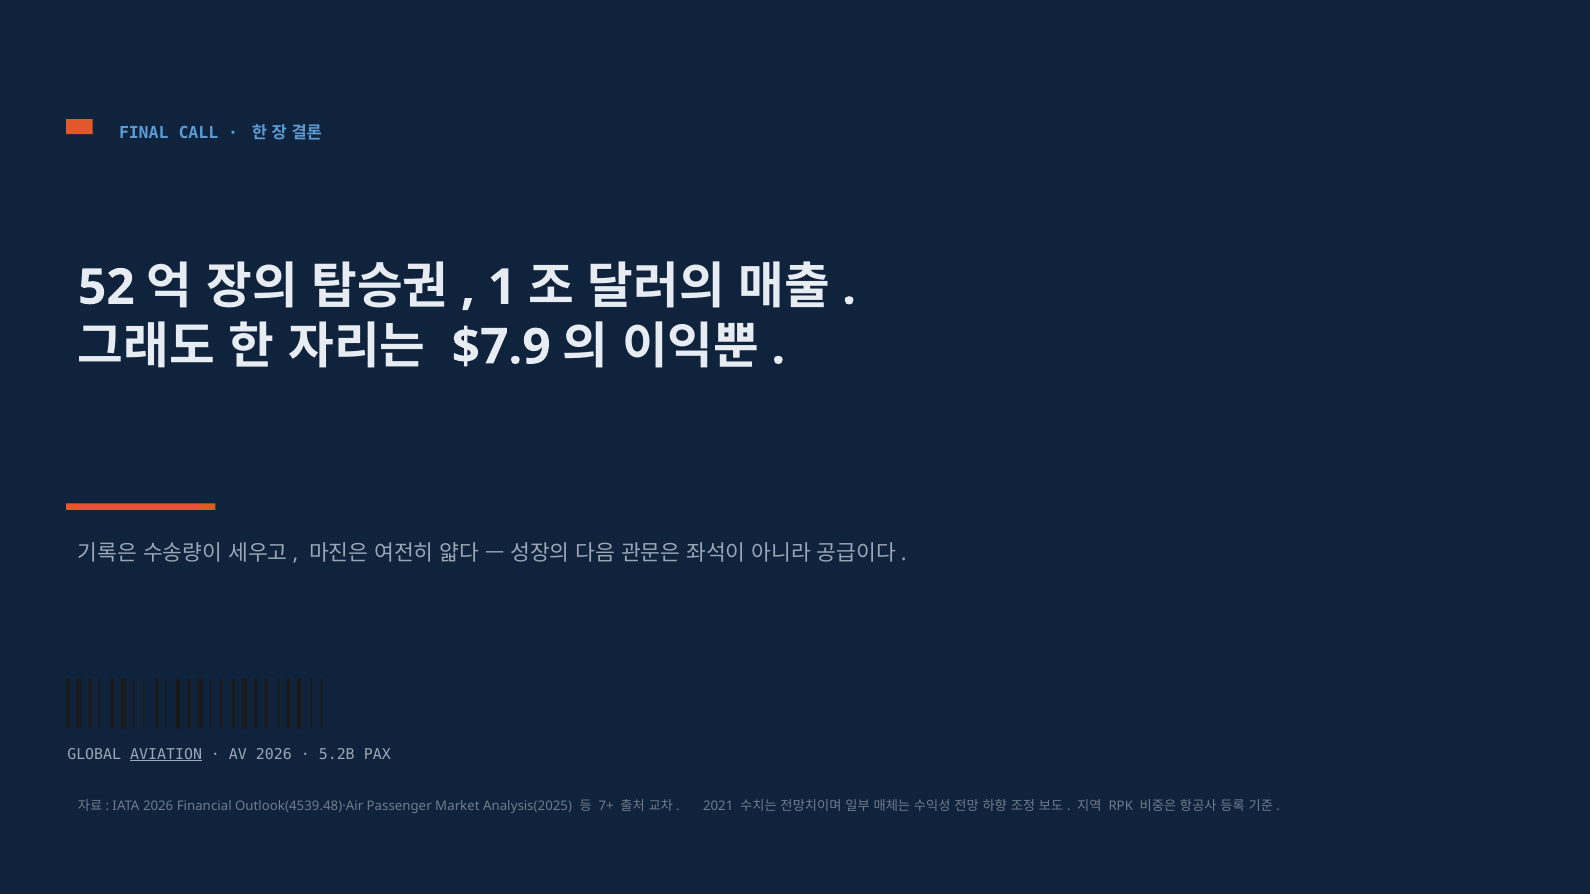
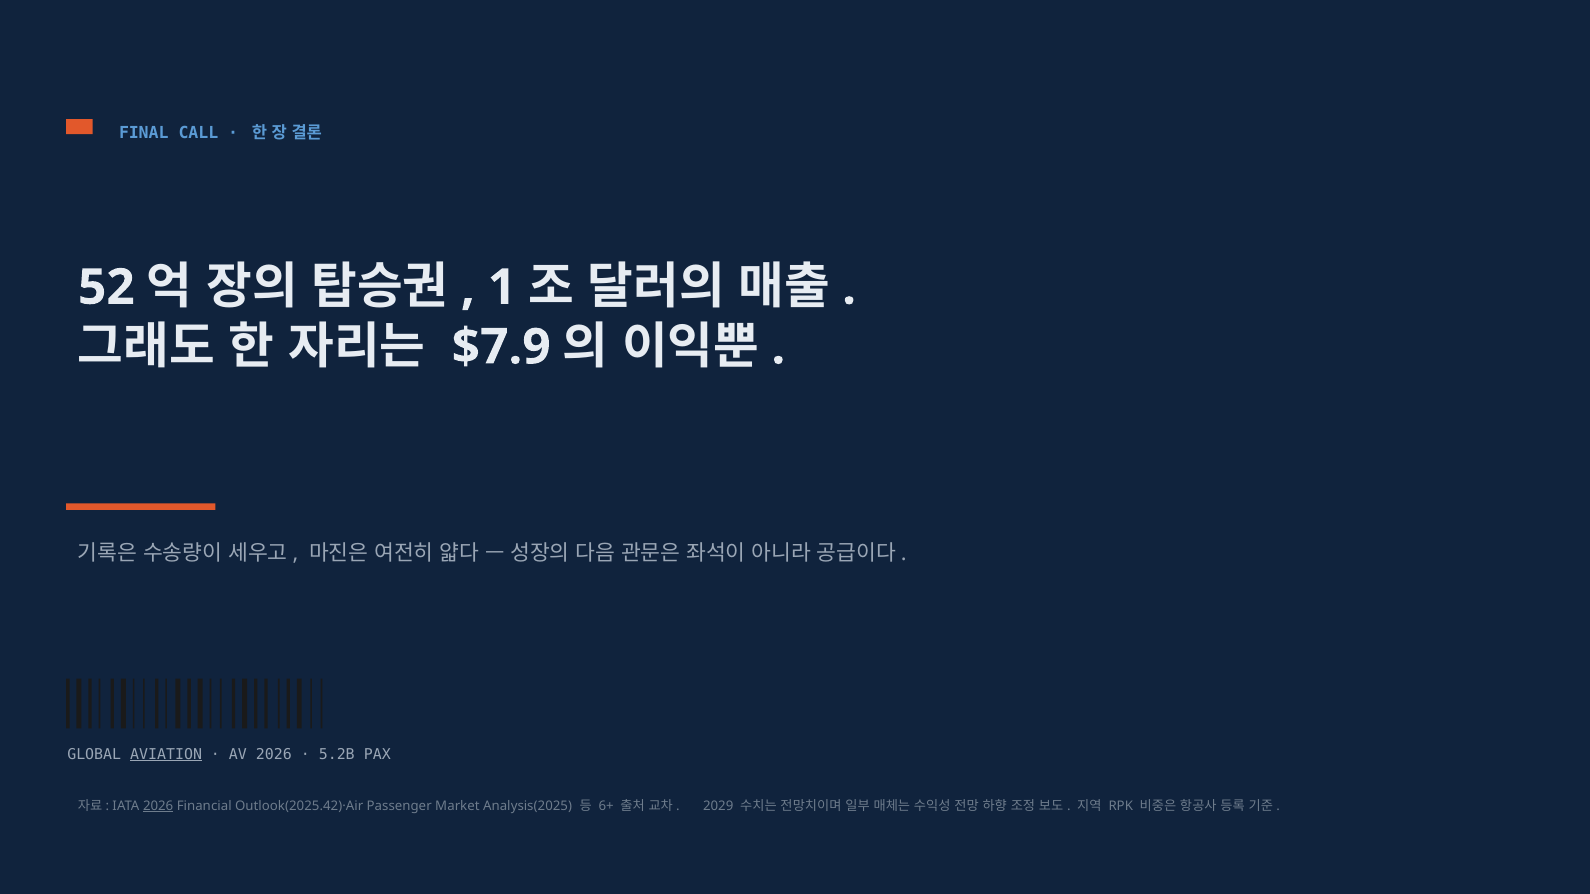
2026 underline: none -> present (158, 806)
Outlook(4539.48)·Air: Outlook(4539.48)·Air -> Outlook(2025.42)·Air (299, 806)
7+: 7+ -> 6+ (606, 806)
2021: 2021 -> 2029 (718, 806)
